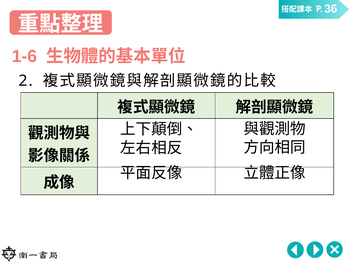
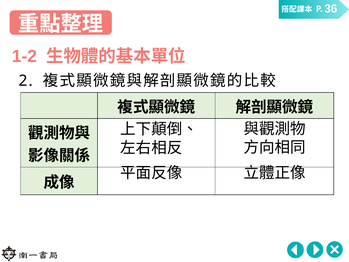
1-6: 1-6 -> 1-2 (24, 56)
